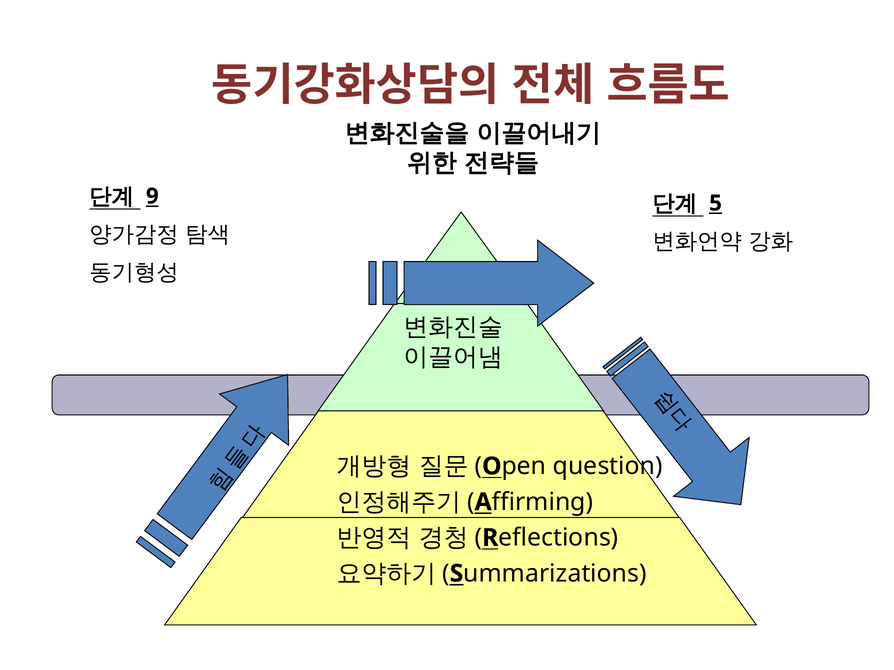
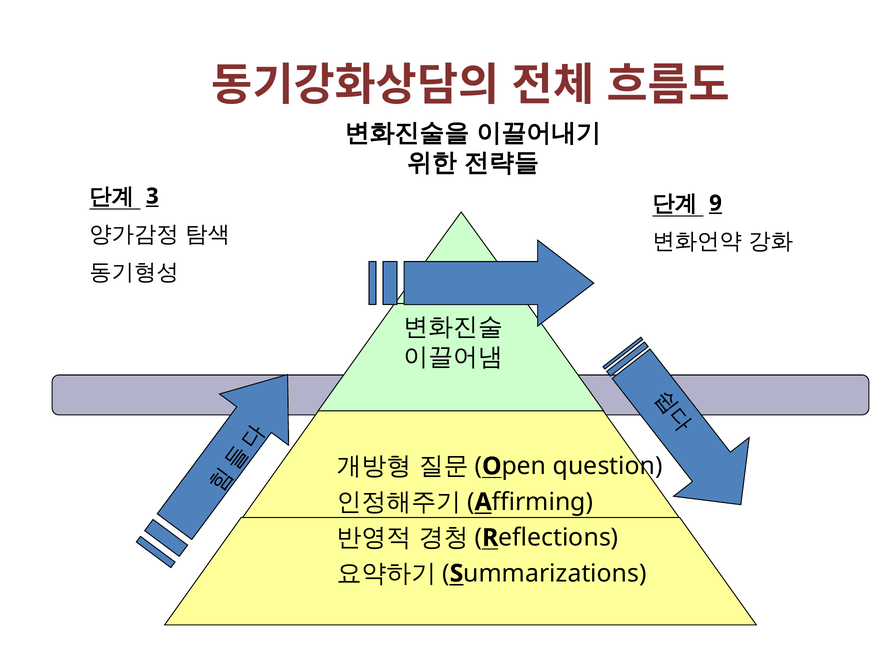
9: 9 -> 3 (152, 196)
5: 5 -> 9 (716, 203)
